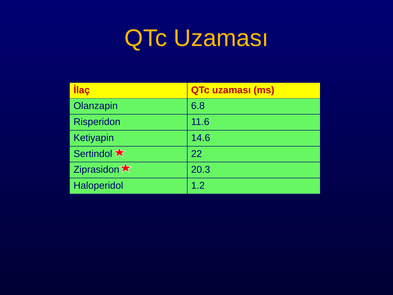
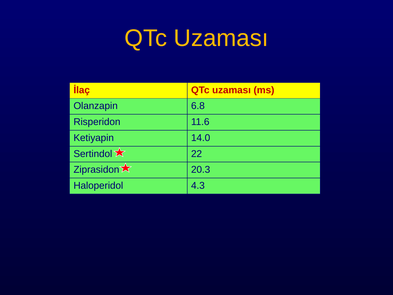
14.6: 14.6 -> 14.0 (201, 138)
1.2: 1.2 -> 4.3 (198, 186)
